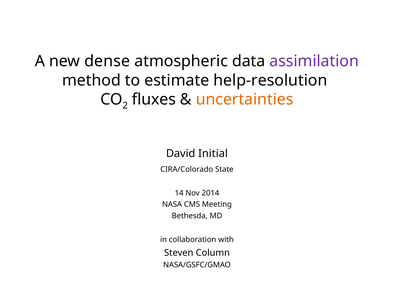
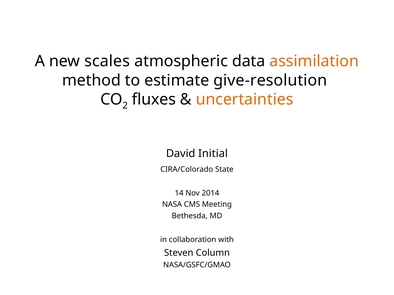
dense: dense -> scales (107, 61)
assimilation colour: purple -> orange (314, 61)
help-resolution: help-resolution -> give-resolution (270, 80)
